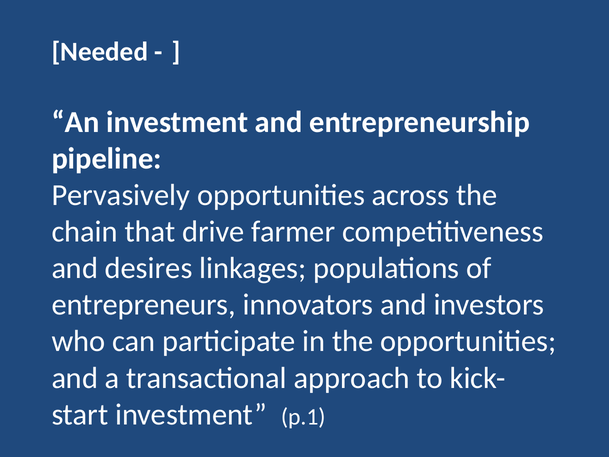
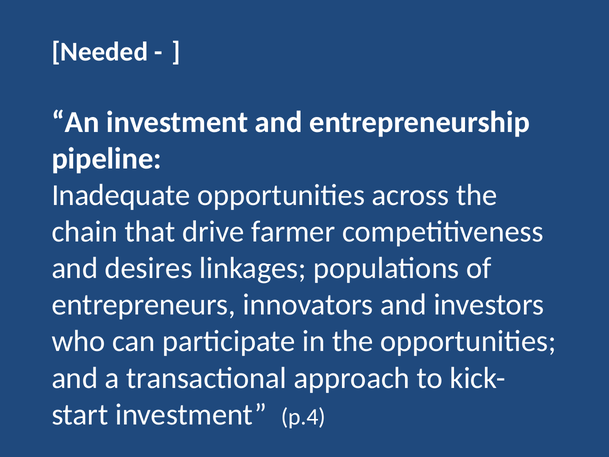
Pervasively: Pervasively -> Inadequate (121, 195)
p.1: p.1 -> p.4 (303, 417)
